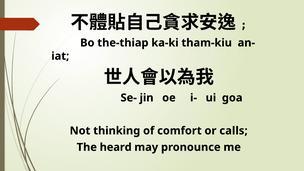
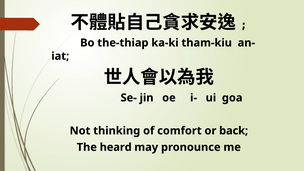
calls: calls -> back (234, 131)
